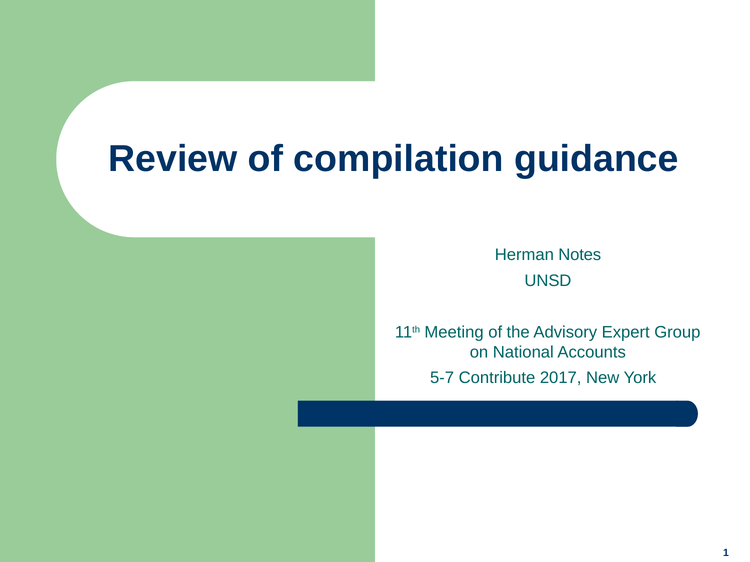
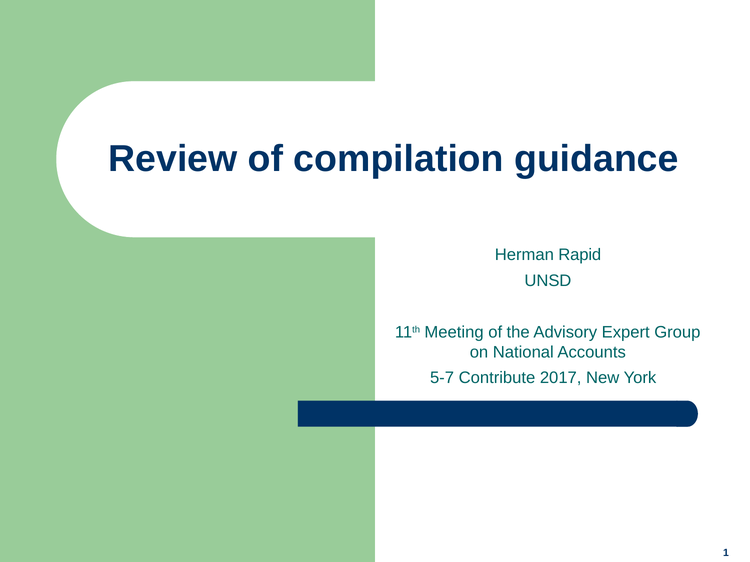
Notes: Notes -> Rapid (580, 255)
